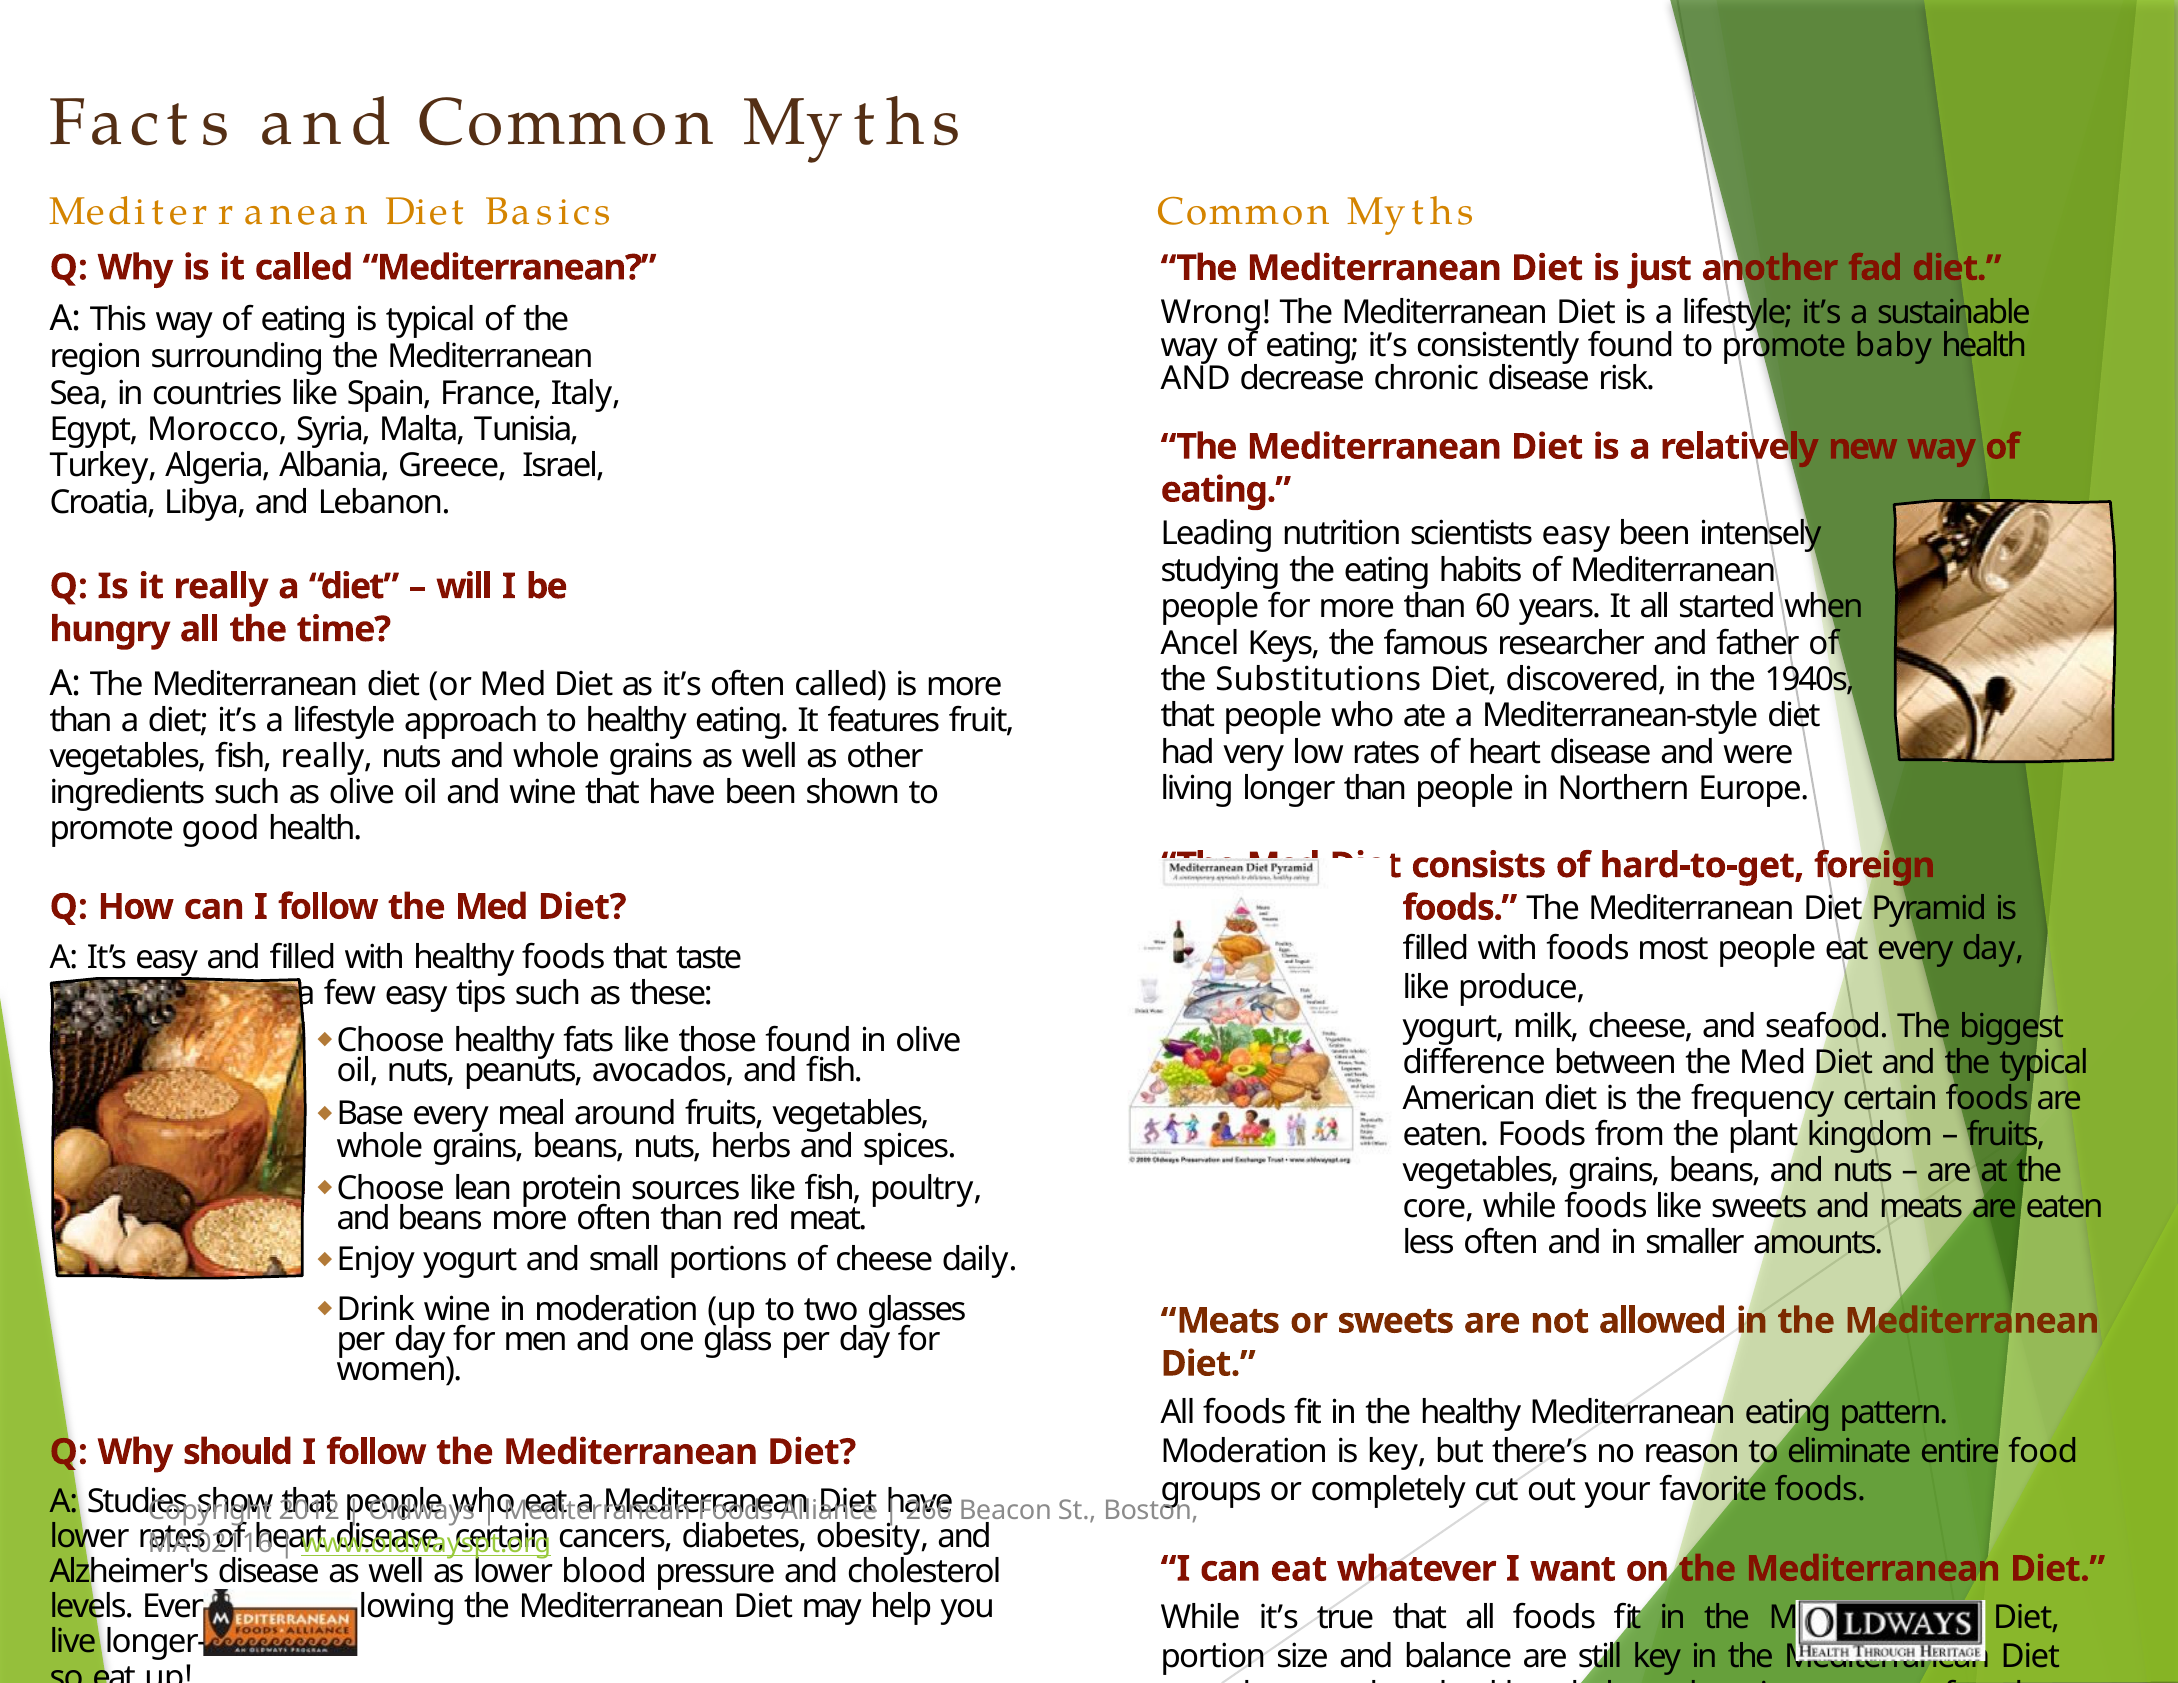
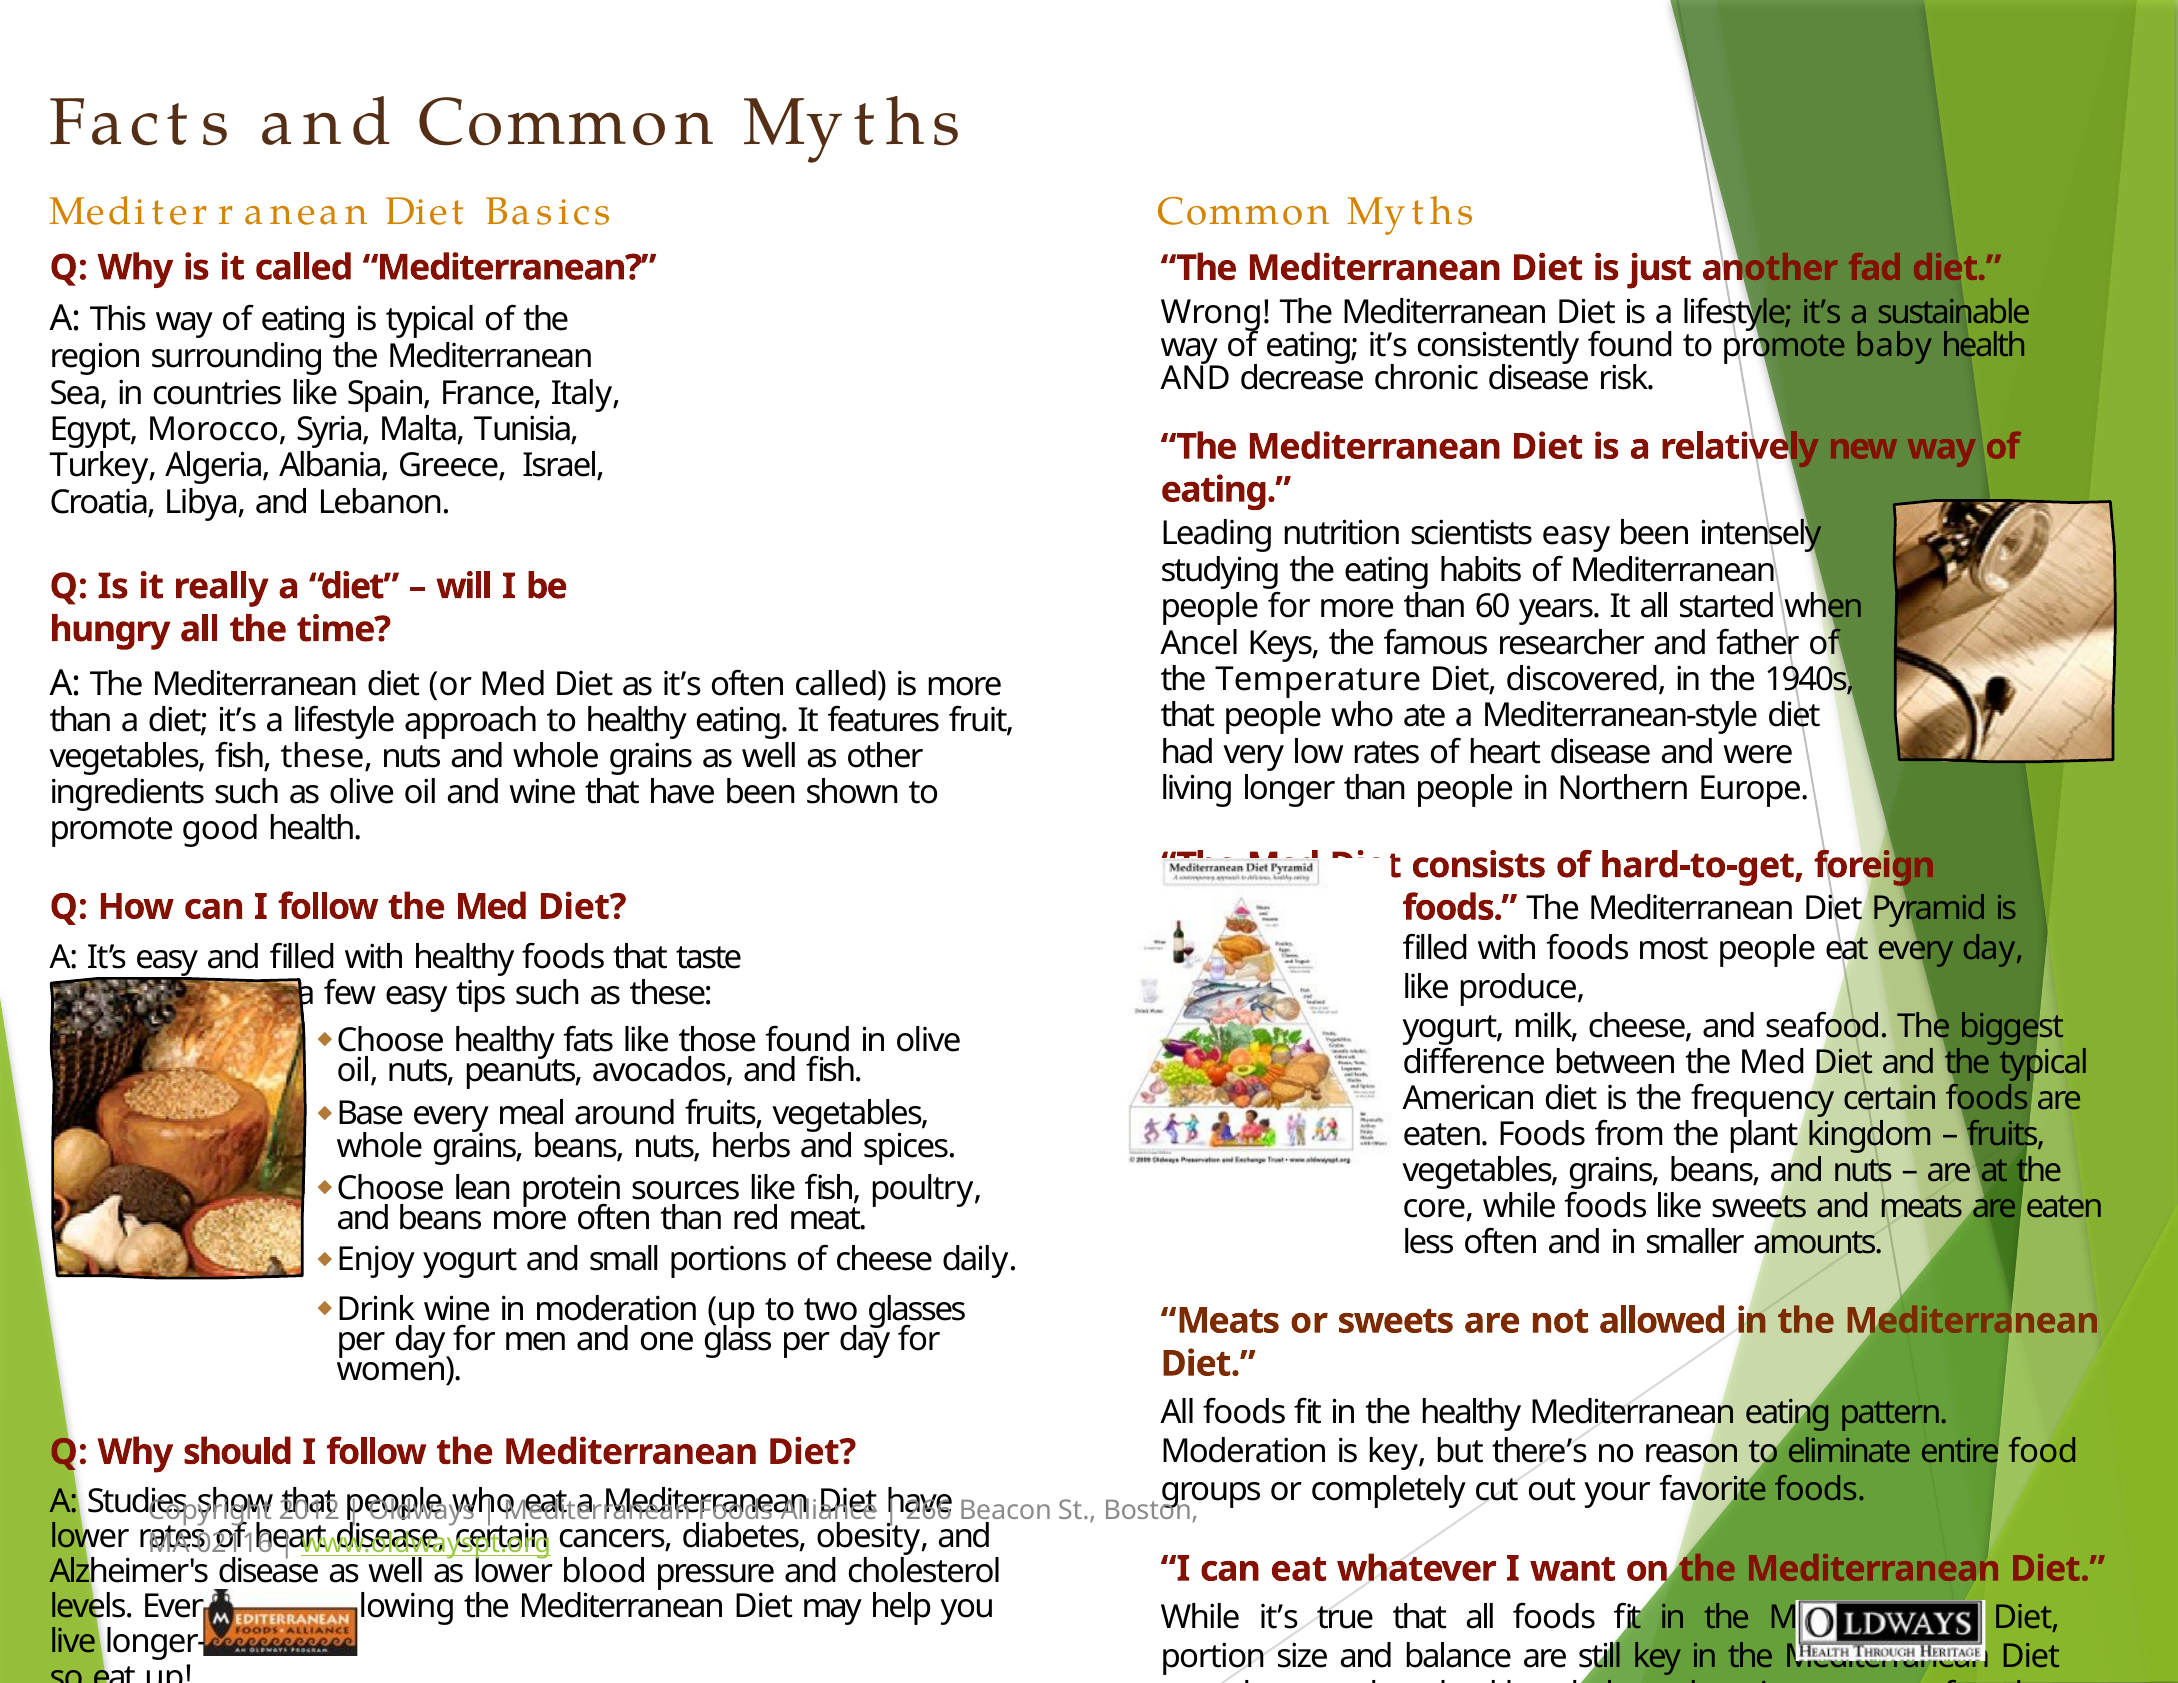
Substitutions: Substitutions -> Temperature (1318, 680)
fish really: really -> these (327, 757)
